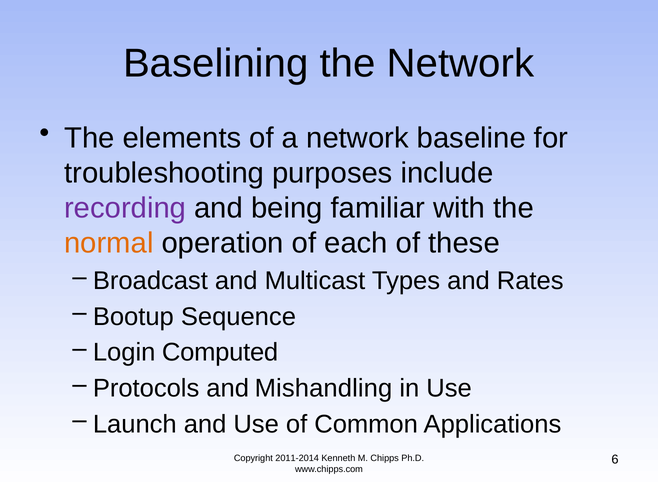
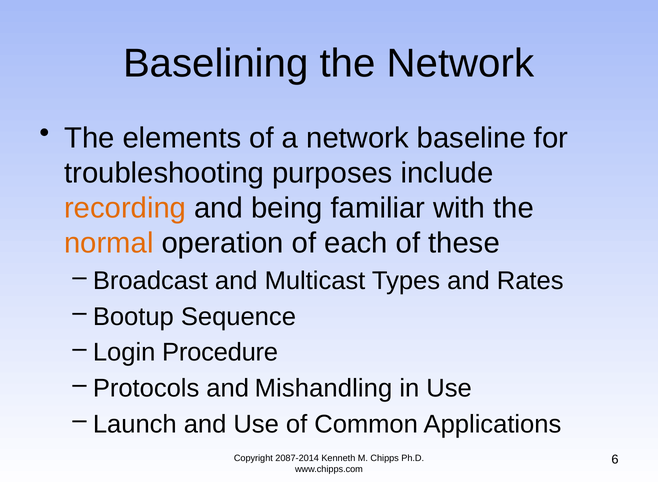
recording colour: purple -> orange (125, 208)
Computed: Computed -> Procedure (220, 353)
2011-2014: 2011-2014 -> 2087-2014 (297, 459)
